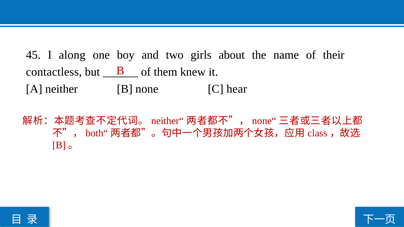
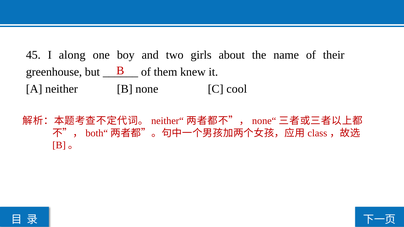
contactless: contactless -> greenhouse (54, 72)
hear: hear -> cool (237, 89)
